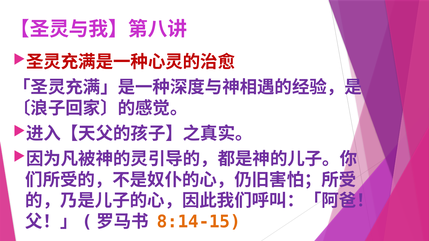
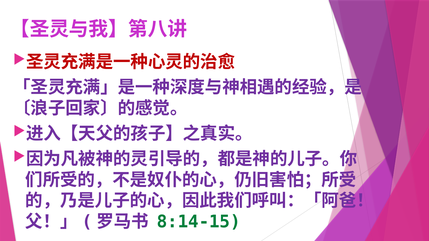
8:14-15 colour: orange -> green (199, 222)
